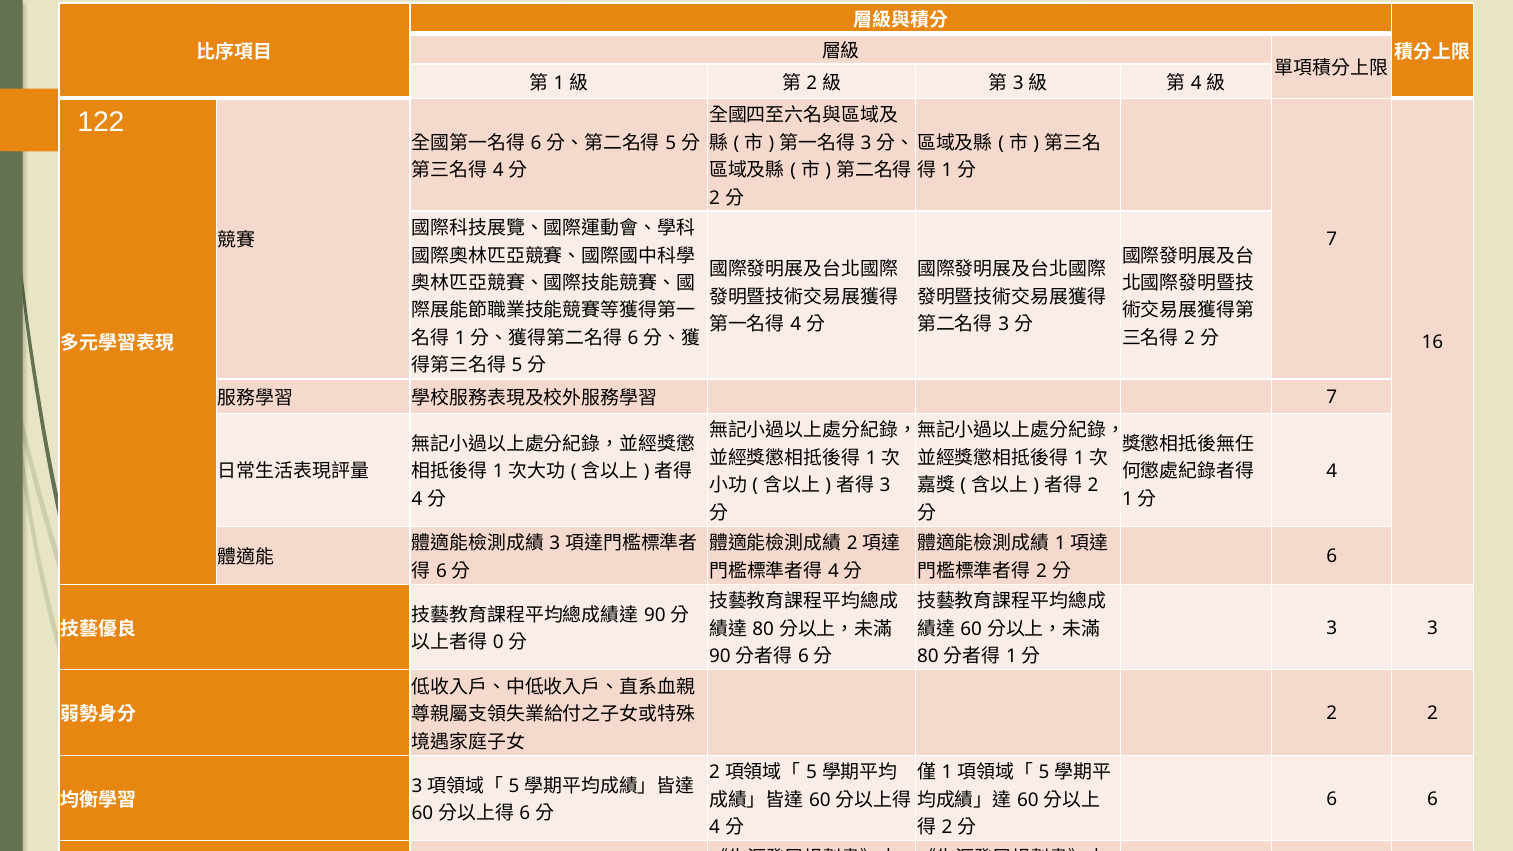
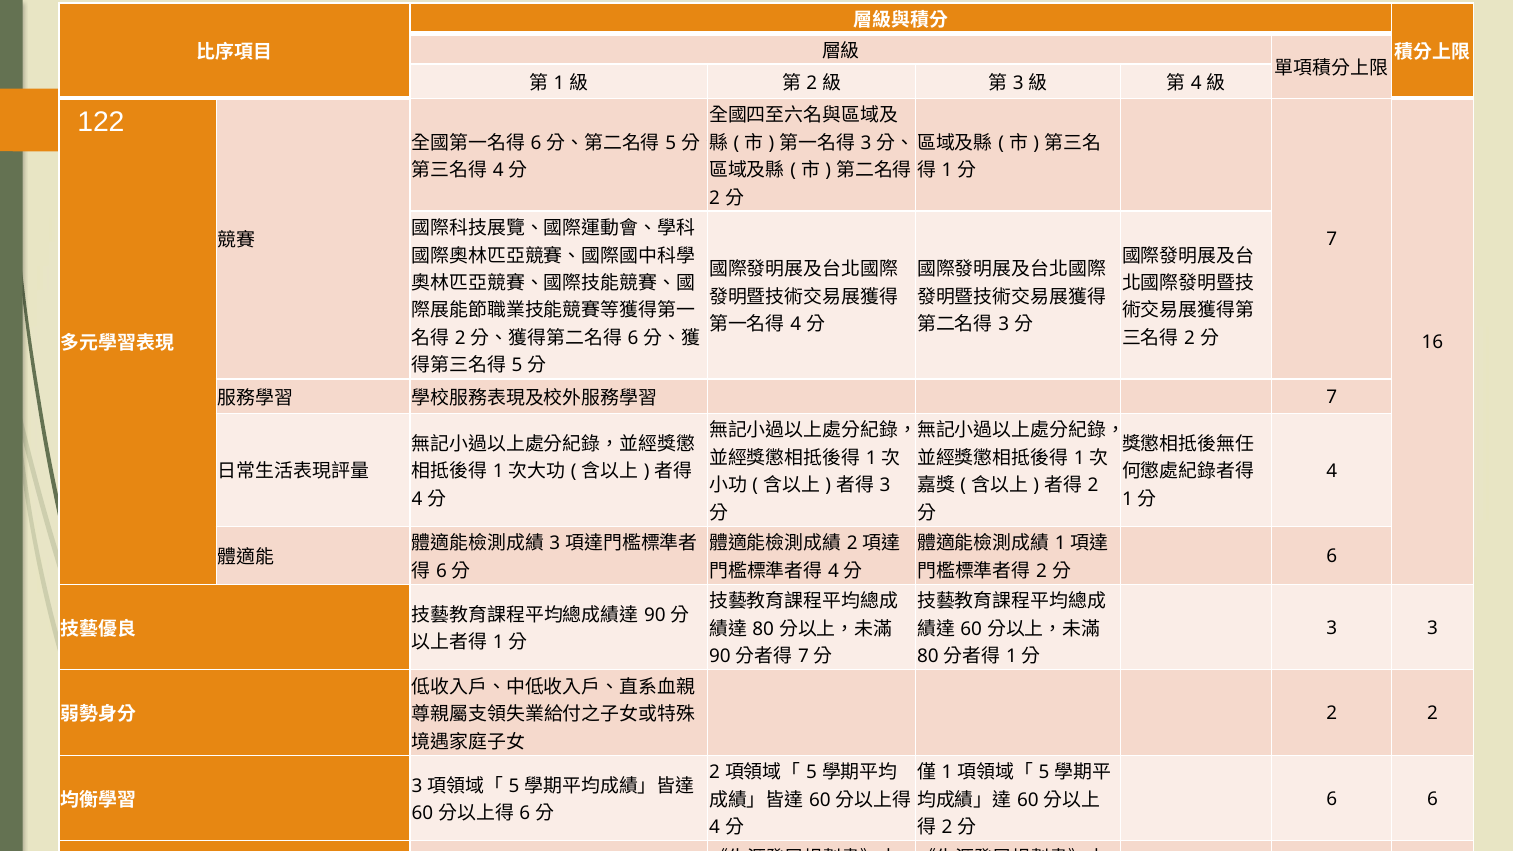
1: 1 -> 2 (460, 338)
0: 0 -> 1 (498, 643)
6: 6 -> 7 (803, 656)
